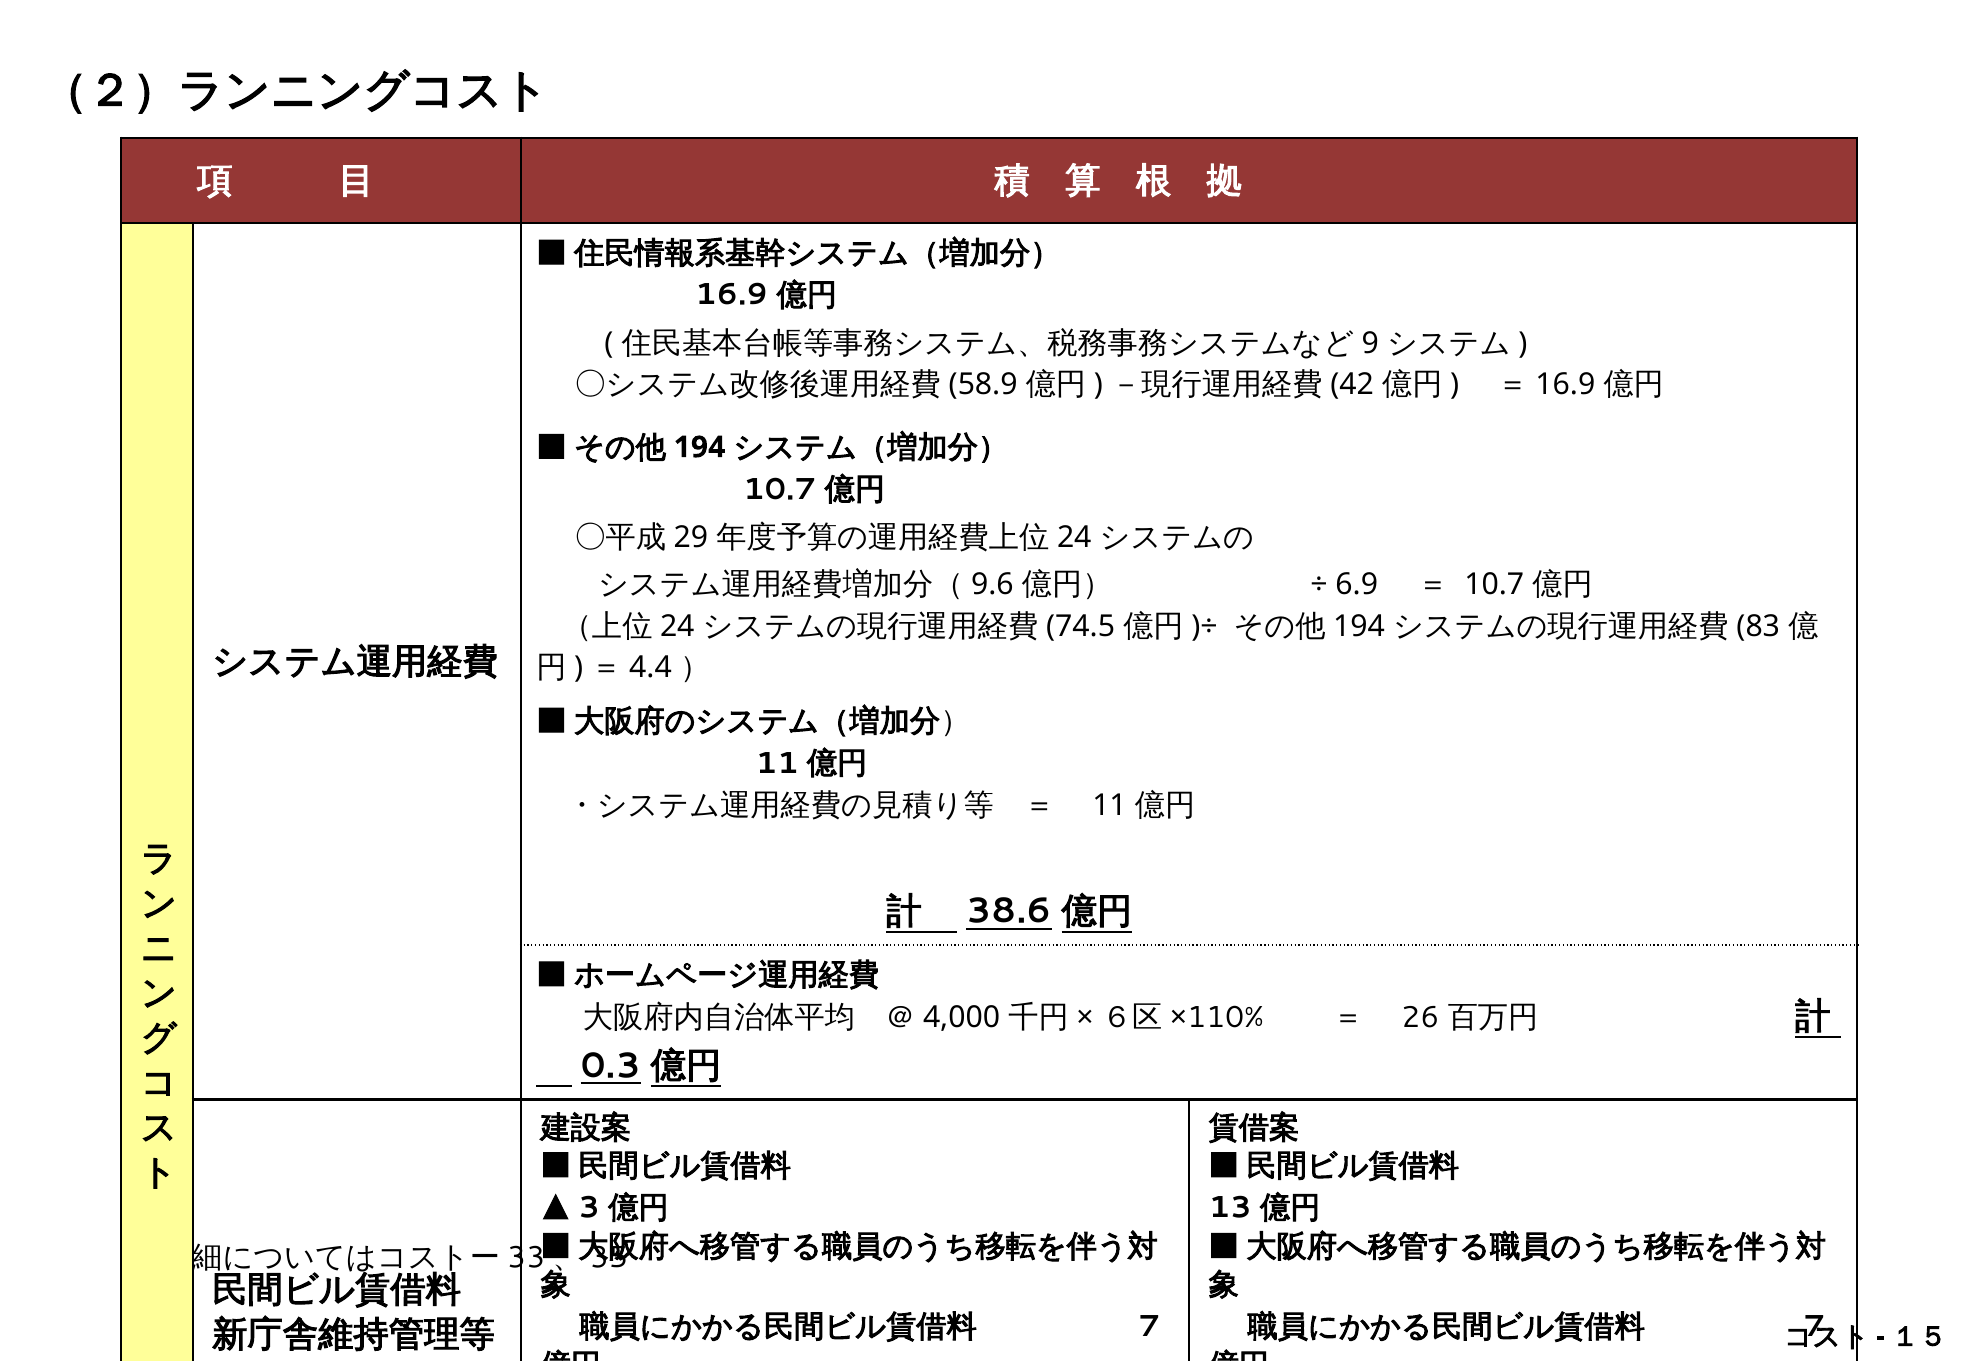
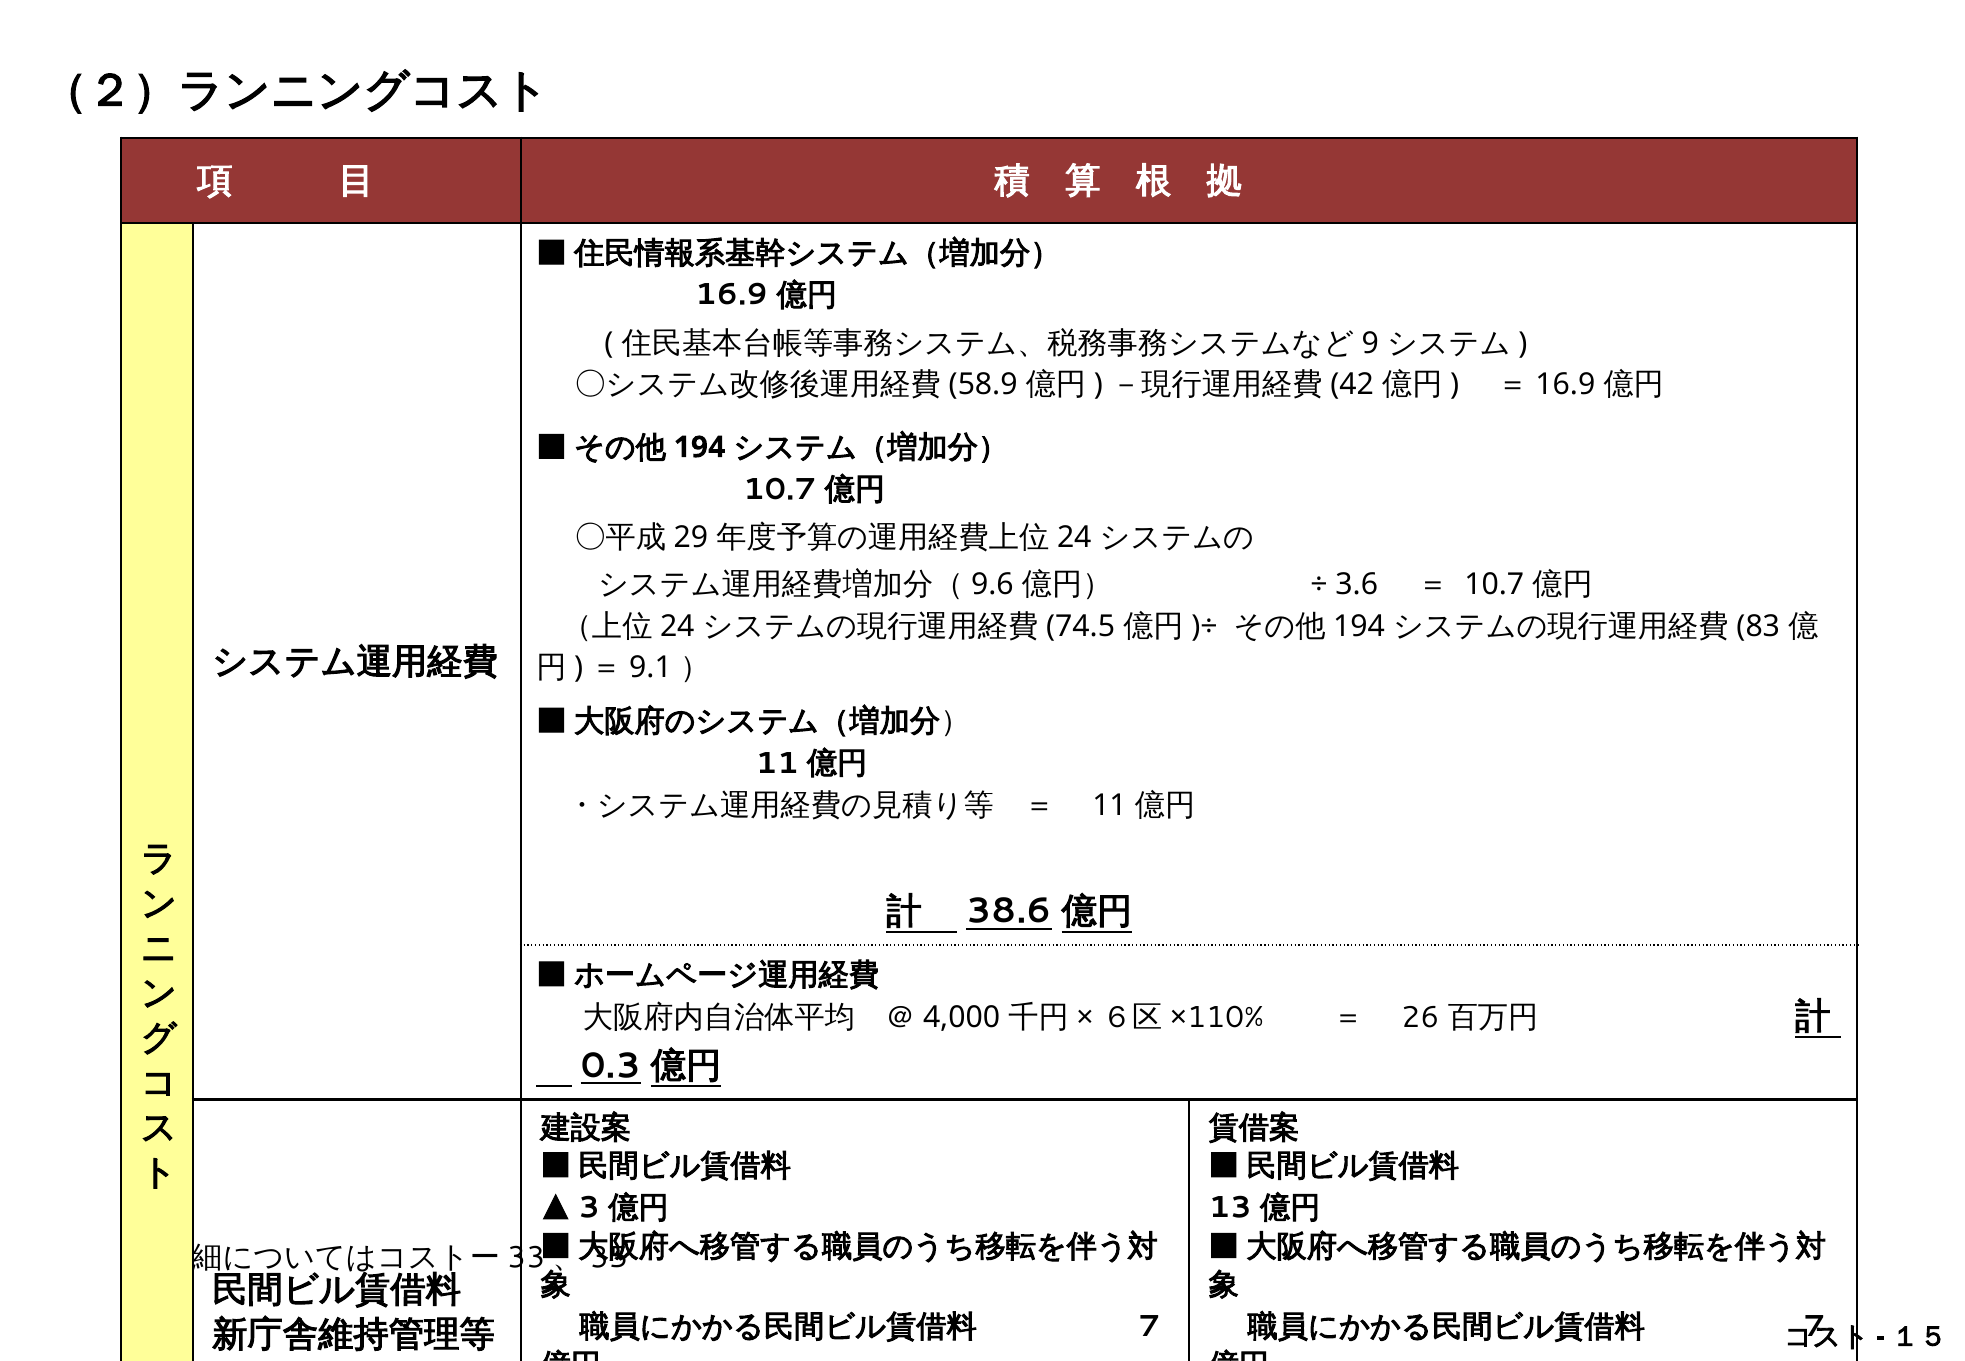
6.9: 6.9 -> 3.6 (1357, 585)
4.4: 4.4 -> 9.1 (651, 668)
